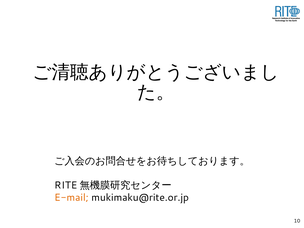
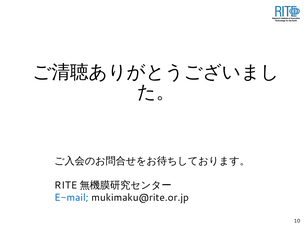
E-mail colour: orange -> blue (71, 198)
